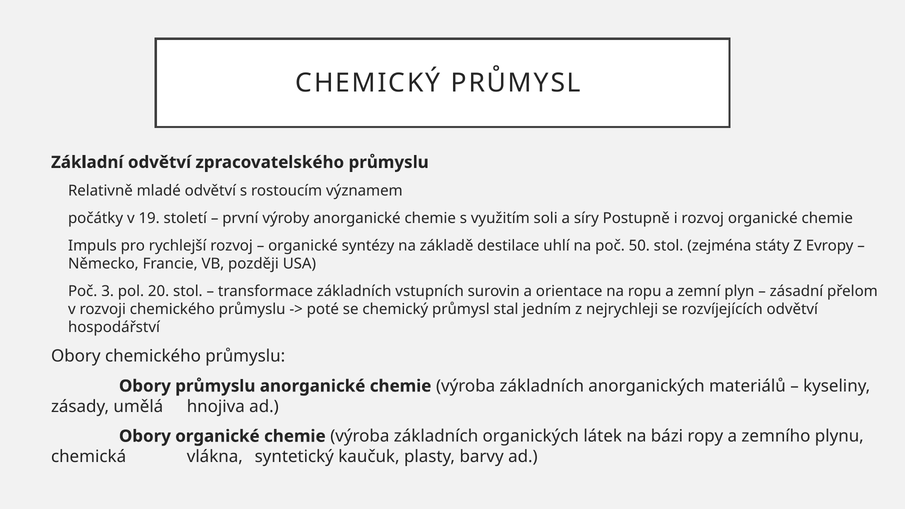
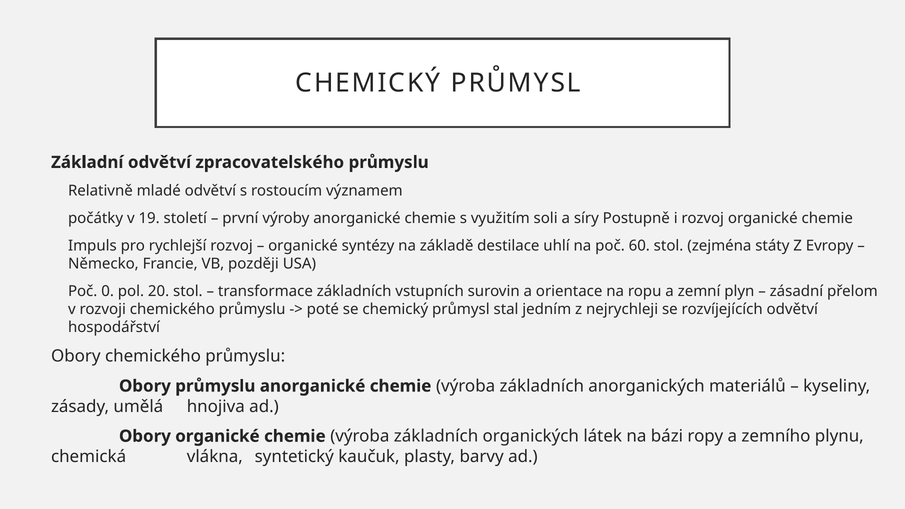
50: 50 -> 60 (639, 246)
3: 3 -> 0 (108, 291)
